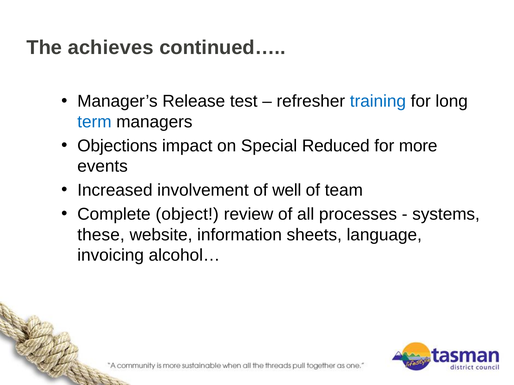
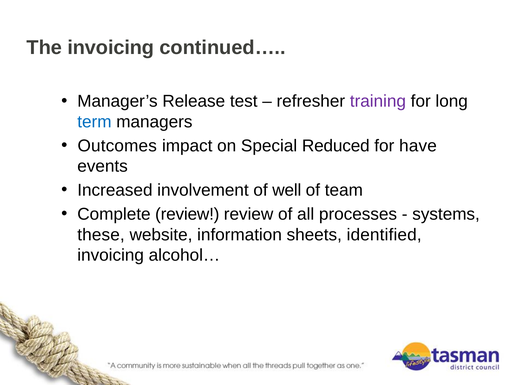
The achieves: achieves -> invoicing (111, 48)
training colour: blue -> purple (378, 101)
Objections: Objections -> Outcomes (117, 146)
more: more -> have (418, 146)
Complete object: object -> review (187, 214)
language: language -> identified (384, 235)
